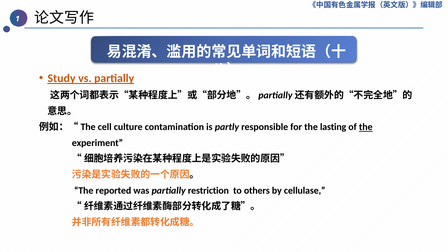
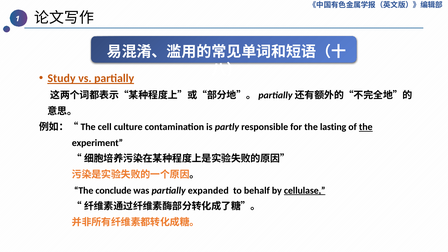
reported: reported -> conclude (113, 190)
restriction: restriction -> expanded (208, 190)
others: others -> behalf (257, 190)
cellulase underline: none -> present (305, 190)
